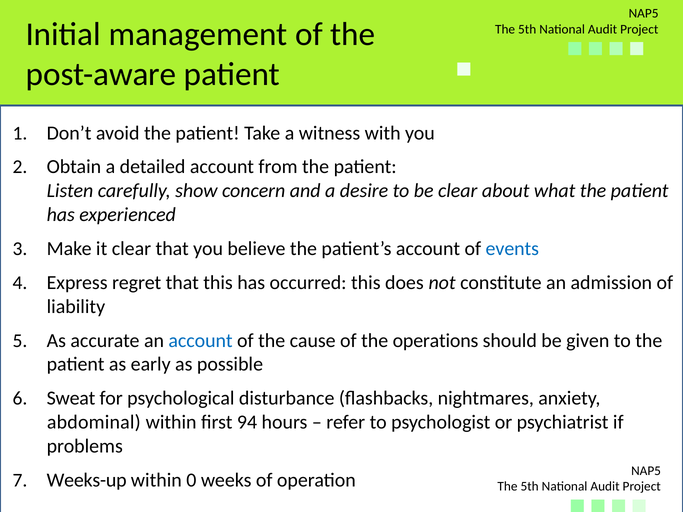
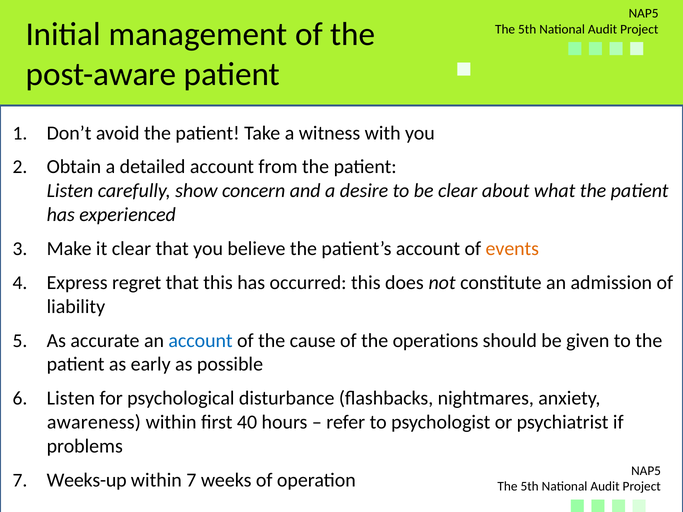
events colour: blue -> orange (512, 249)
Sweat: Sweat -> Listen (71, 398)
abdominal: abdominal -> awareness (94, 422)
94: 94 -> 40 (247, 422)
within 0: 0 -> 7 (191, 480)
